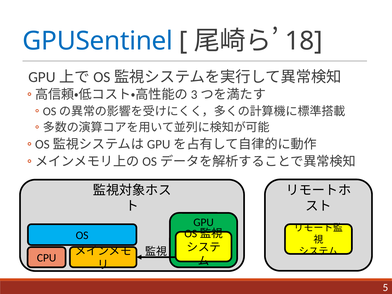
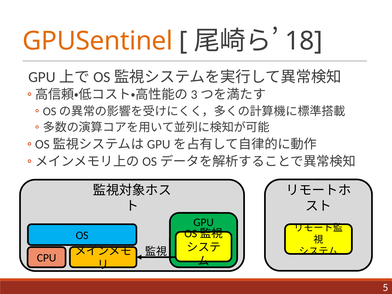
GPUSentinel colour: blue -> orange (98, 41)
